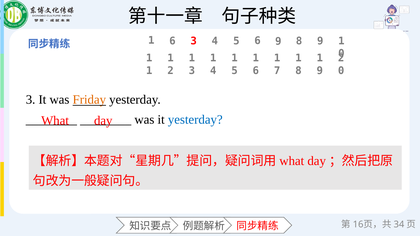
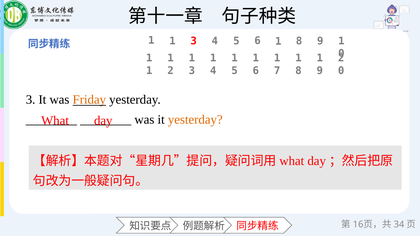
6: 6 -> 1 (172, 41)
5 6 9: 9 -> 1 (278, 41)
yesterday colour: blue -> orange (195, 120)
